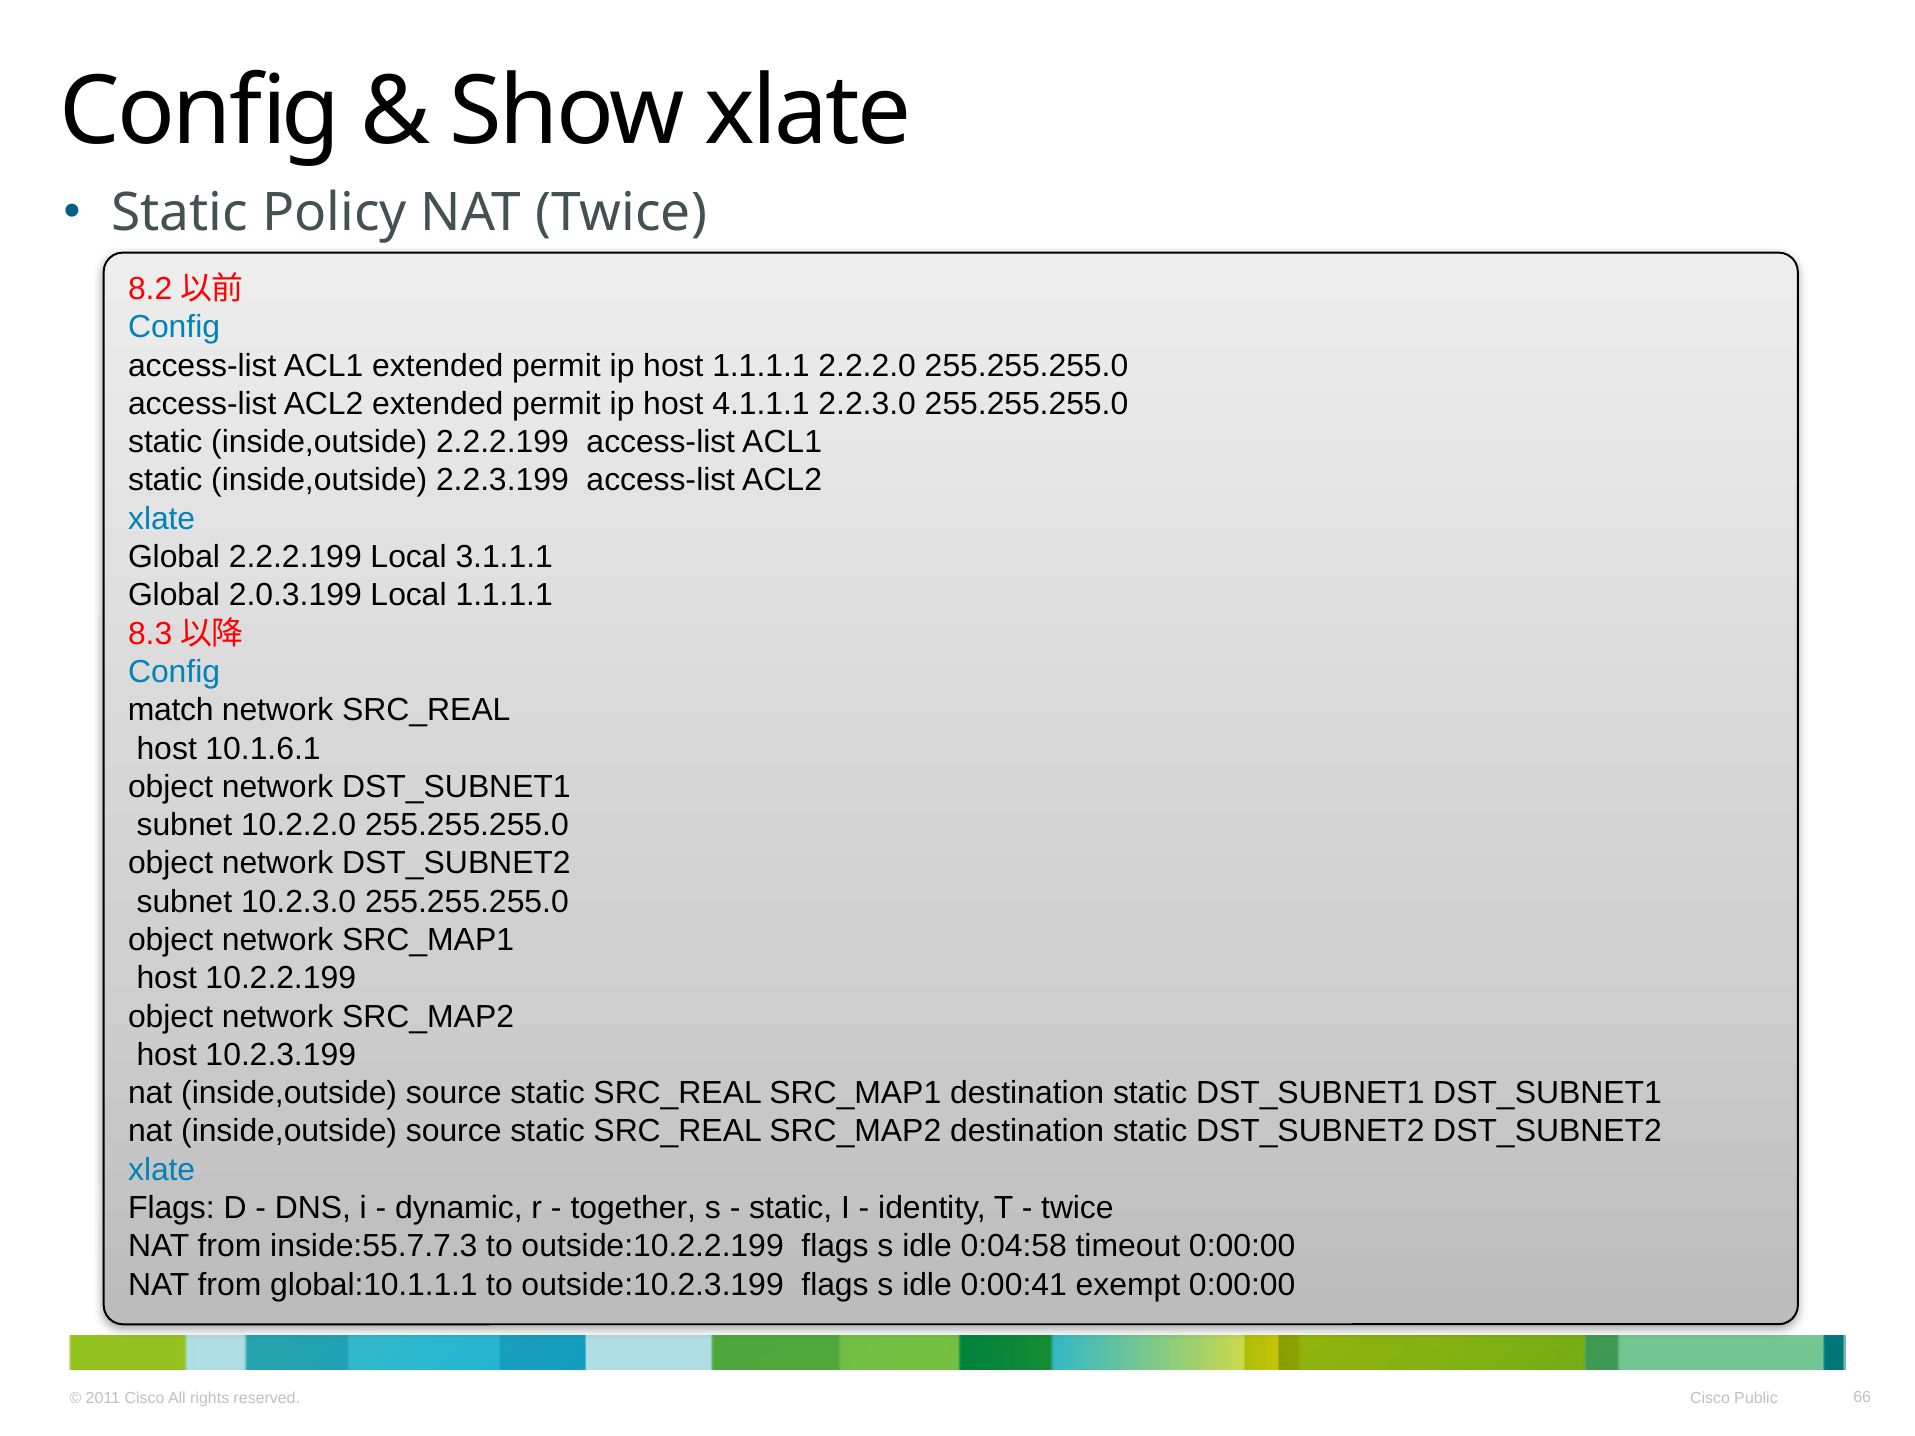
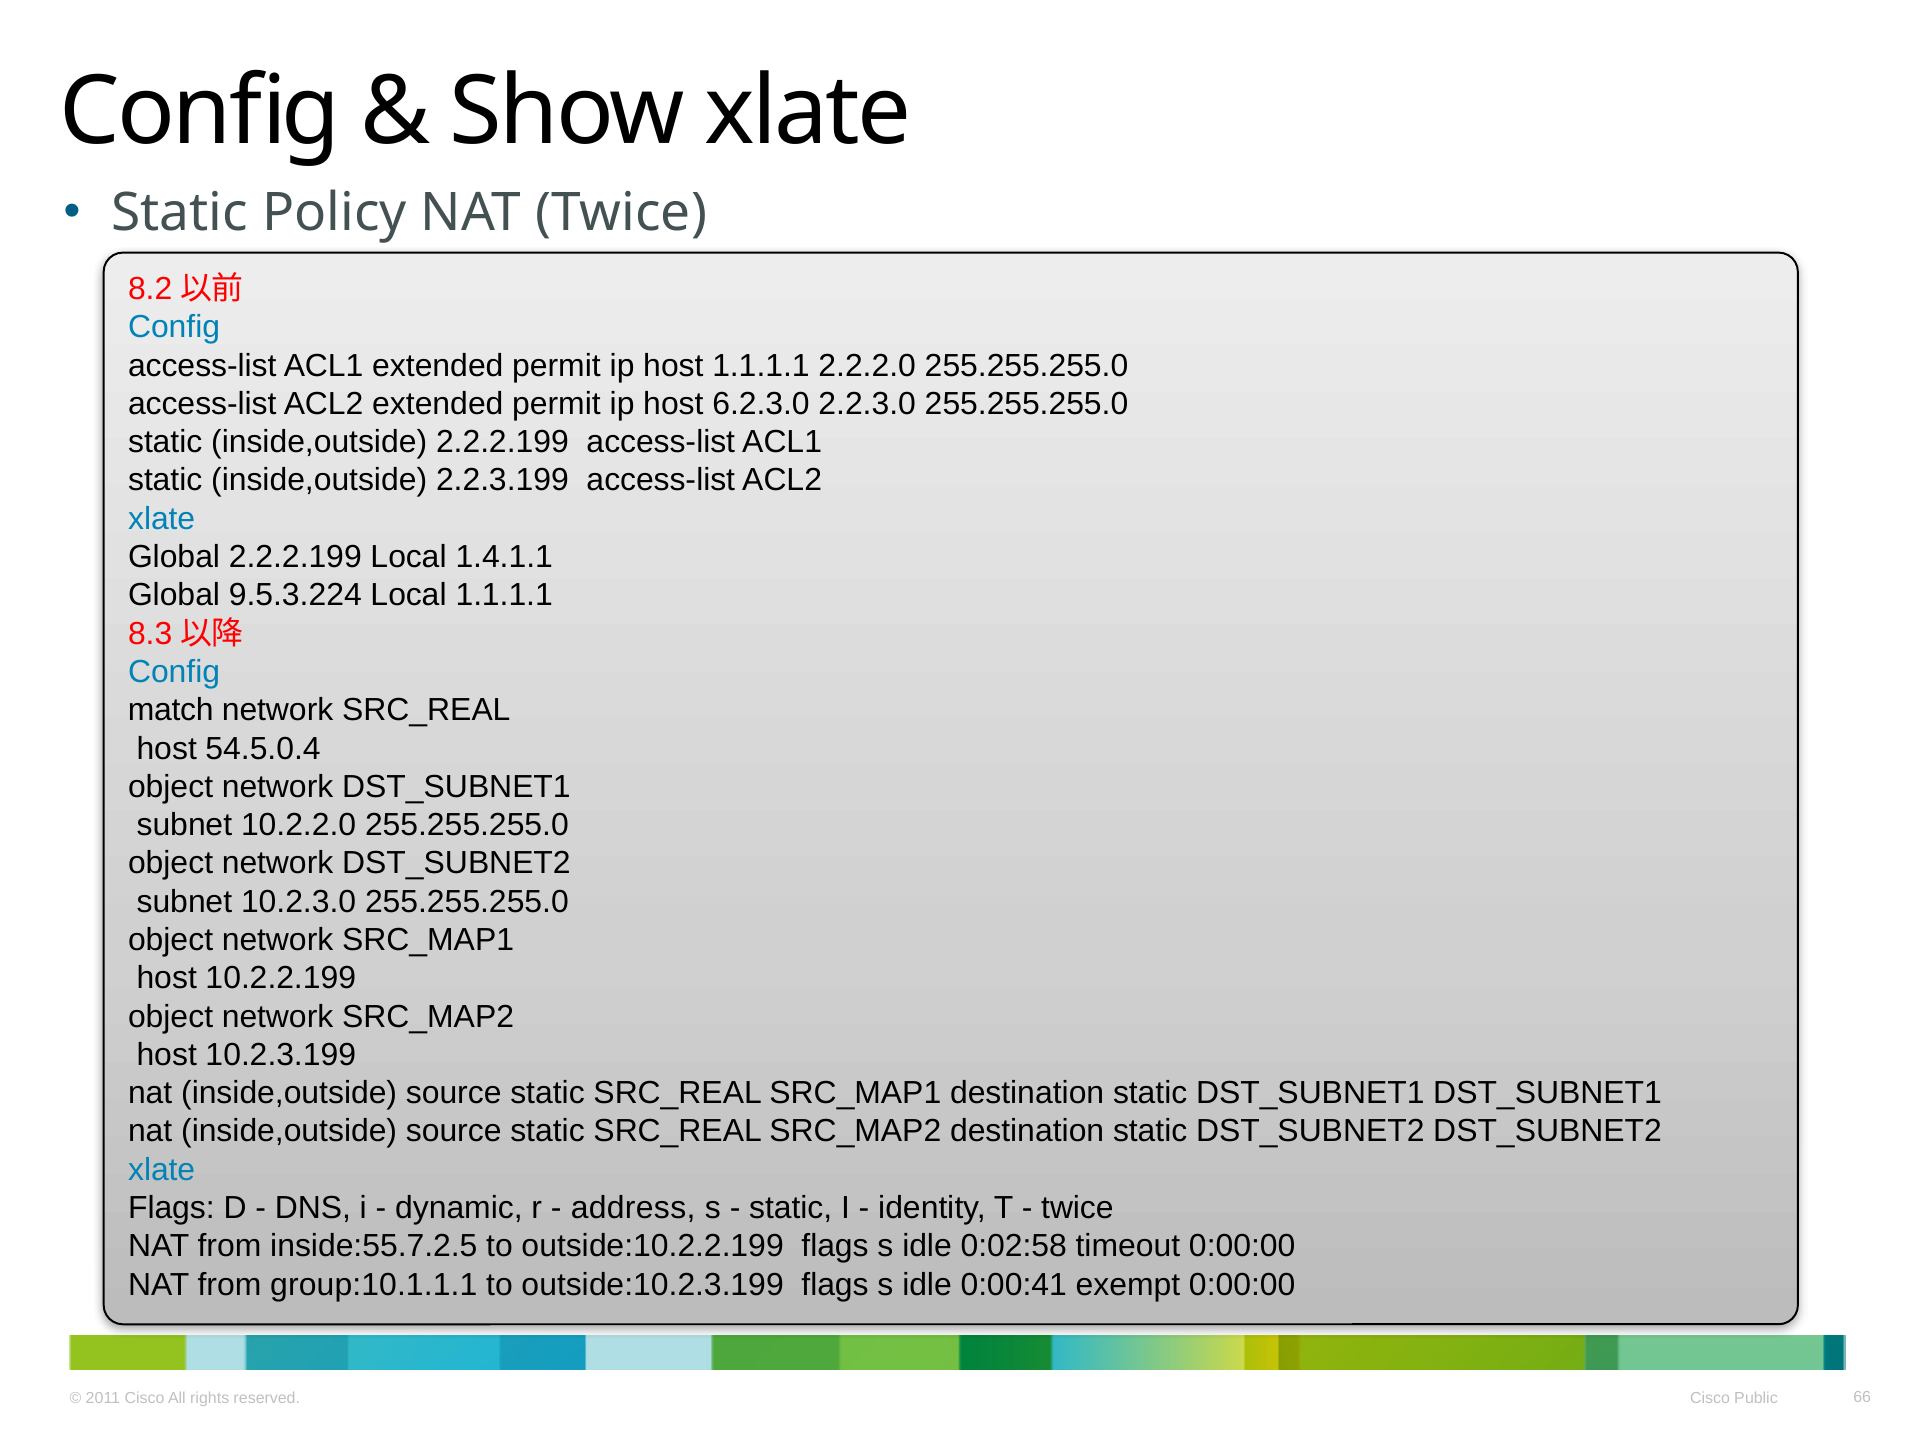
4.1.1.1: 4.1.1.1 -> 6.2.3.0 (761, 404)
3.1.1.1: 3.1.1.1 -> 1.4.1.1 (504, 557)
2.0.3.199: 2.0.3.199 -> 9.5.3.224 (295, 595)
10.1.6.1: 10.1.6.1 -> 54.5.0.4 (263, 749)
together: together -> address (633, 1208)
inside:55.7.7.3: inside:55.7.7.3 -> inside:55.7.2.5 (374, 1247)
0:04:58: 0:04:58 -> 0:02:58 (1014, 1247)
global:10.1.1.1: global:10.1.1.1 -> group:10.1.1.1 (374, 1285)
